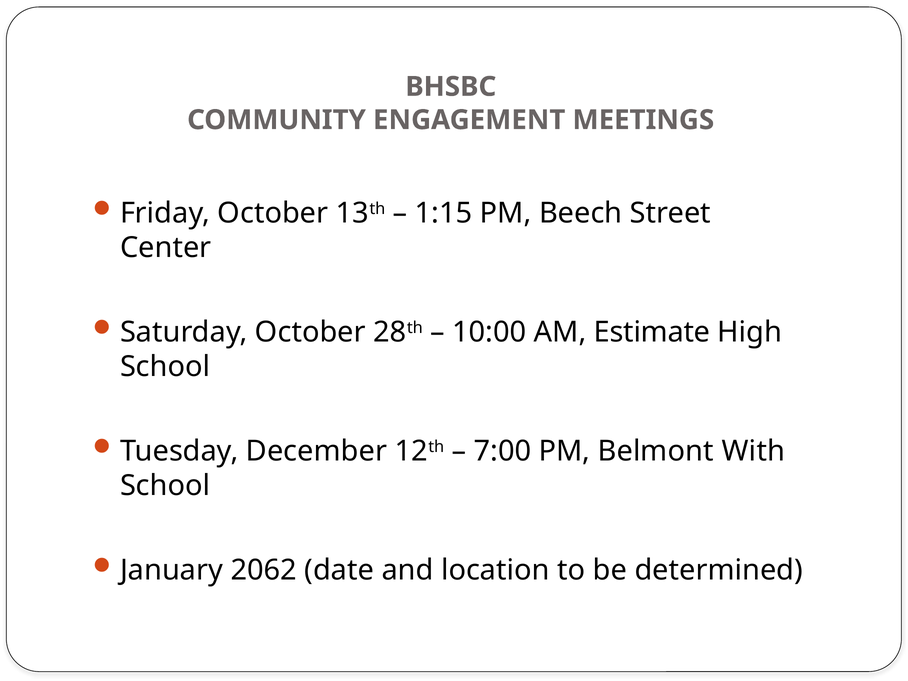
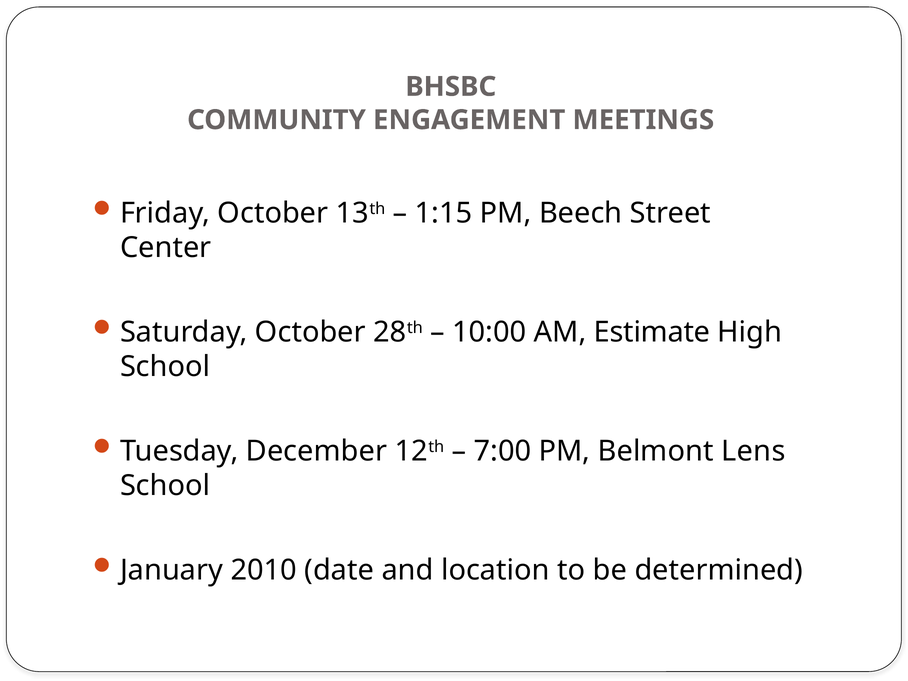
With: With -> Lens (753, 451)
2062: 2062 -> 2010 (264, 570)
